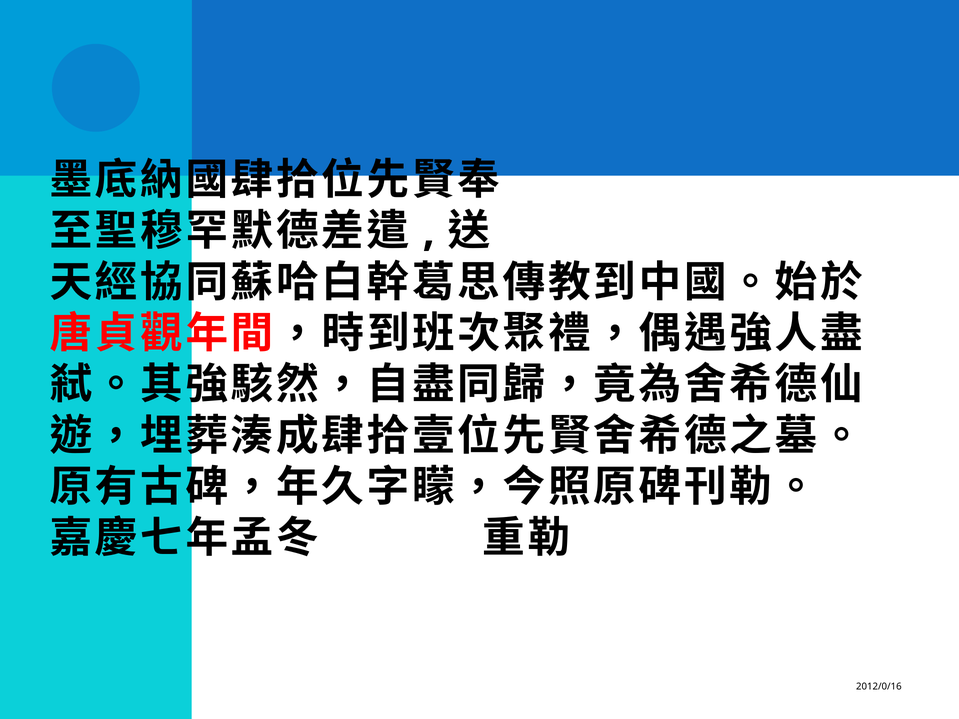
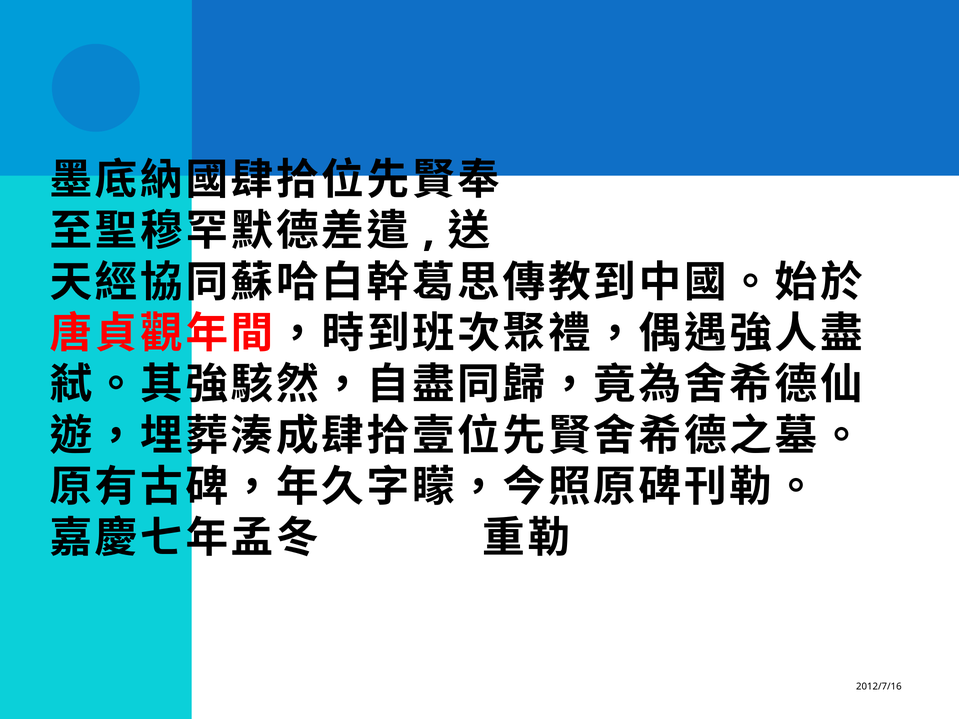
2012/0/16: 2012/0/16 -> 2012/7/16 (879, 687)
